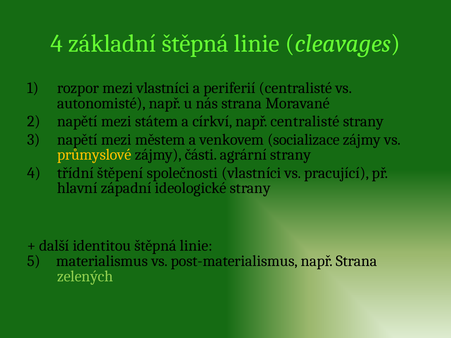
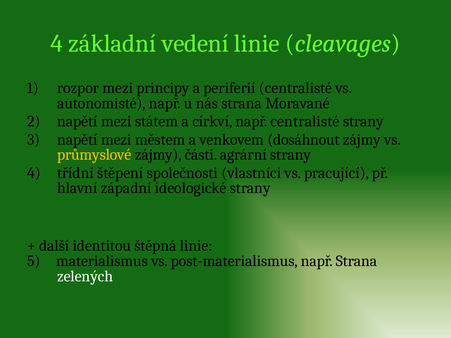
základní štěpná: štěpná -> vedení (195, 43)
mezi vlastníci: vlastníci -> principy (163, 88)
socializace: socializace -> dosáhnout (304, 140)
zelených colour: light green -> white (85, 276)
